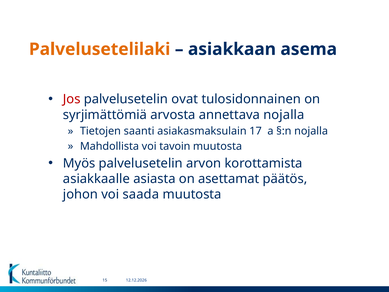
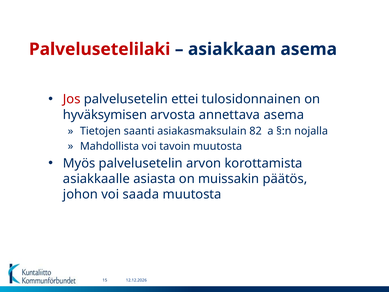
Palvelusetelilaki colour: orange -> red (100, 49)
ovat: ovat -> ettei (185, 99)
syrjimättömiä: syrjimättömiä -> hyväksymisen (105, 115)
annettava nojalla: nojalla -> asema (284, 115)
17: 17 -> 82 (256, 131)
asettamat: asettamat -> muissakin (229, 179)
